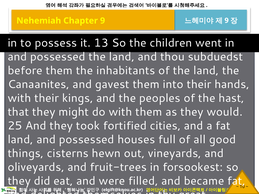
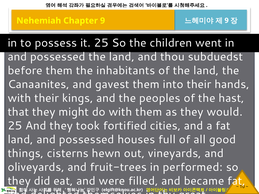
it 13: 13 -> 25 (101, 43)
forsookest: forsookest -> performed (193, 167)
